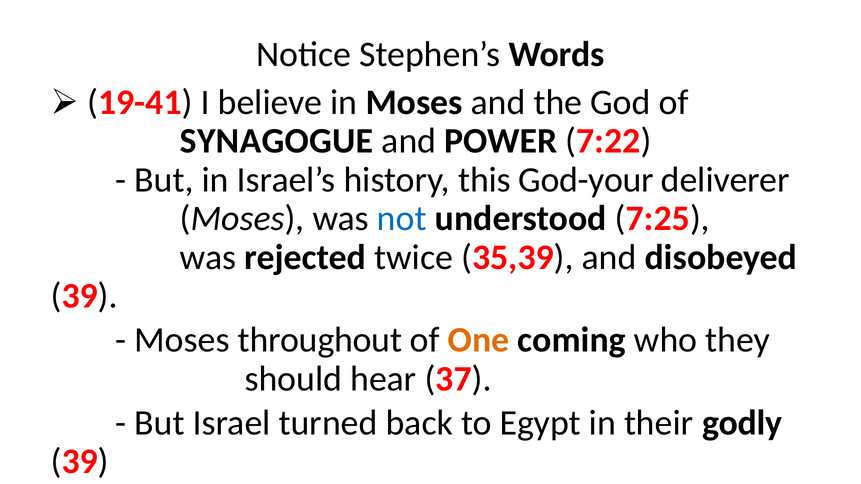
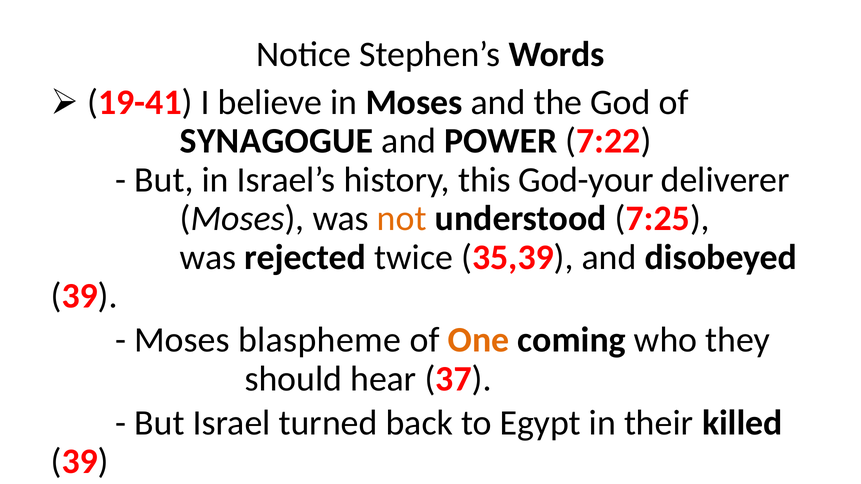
not colour: blue -> orange (402, 219)
throughout: throughout -> blaspheme (320, 340)
godly: godly -> killed (742, 423)
